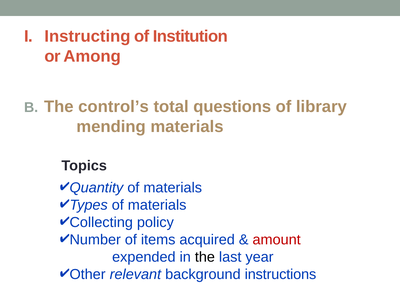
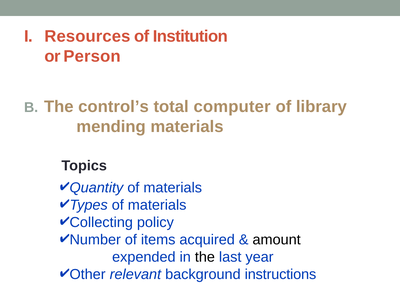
Instructing: Instructing -> Resources (87, 36)
Among: Among -> Person (92, 56)
questions: questions -> computer (232, 107)
amount colour: red -> black (277, 240)
